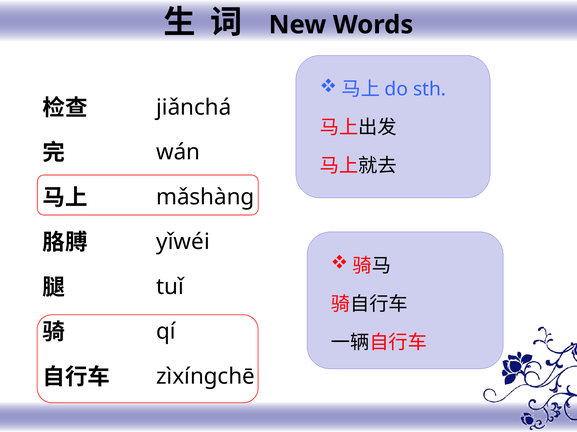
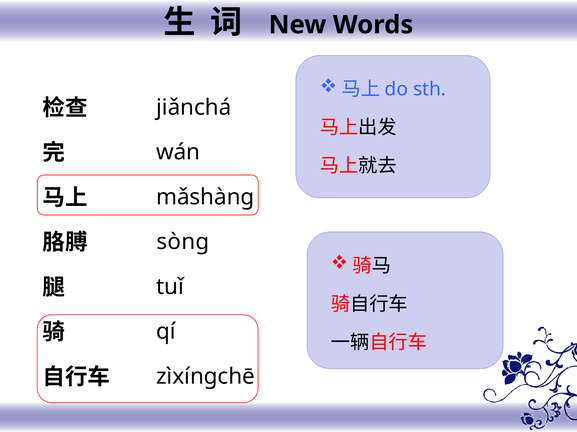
yǐwéi: yǐwéi -> sònɡ (183, 242)
